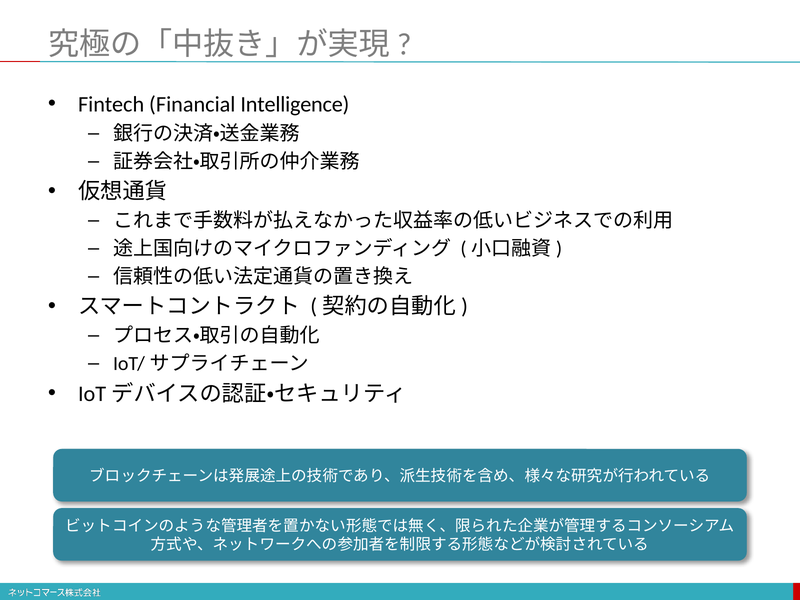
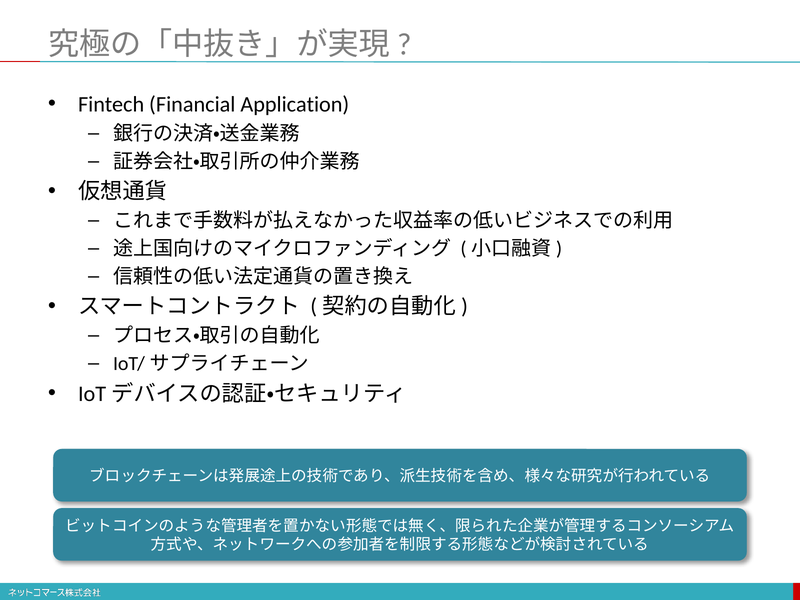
Intelligence: Intelligence -> Application (295, 104)
